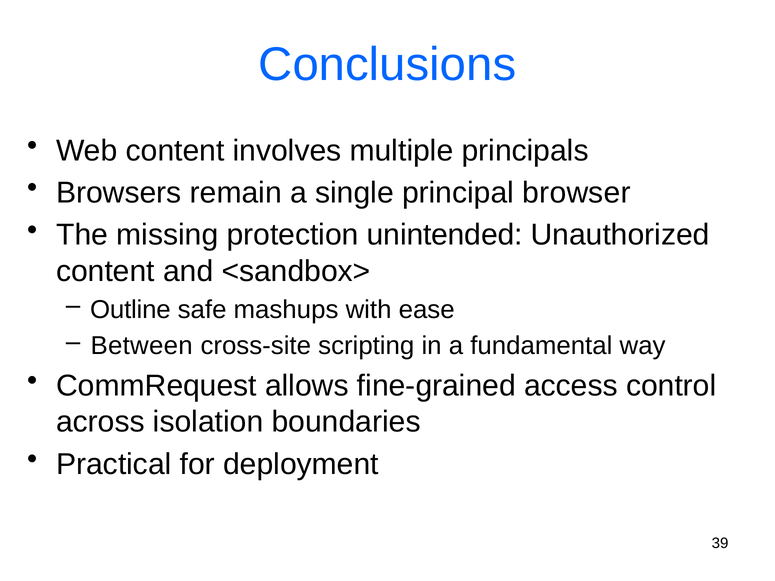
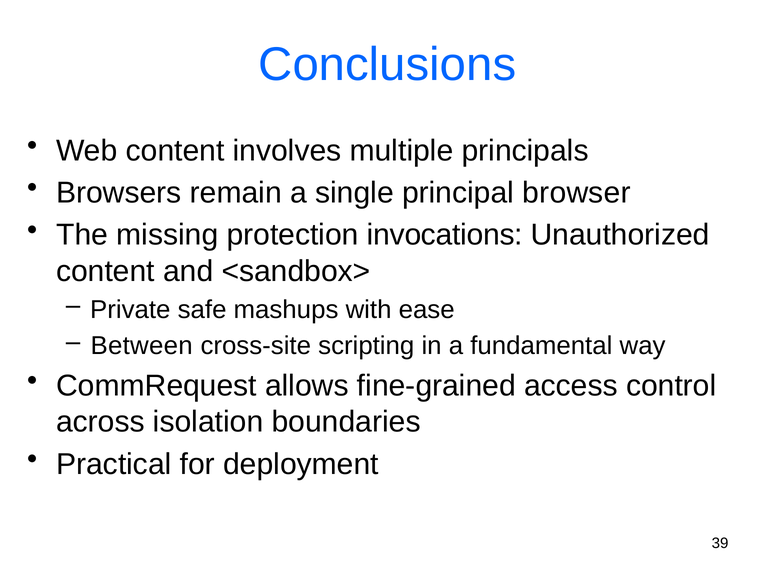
unintended: unintended -> invocations (445, 235)
Outline: Outline -> Private (130, 310)
